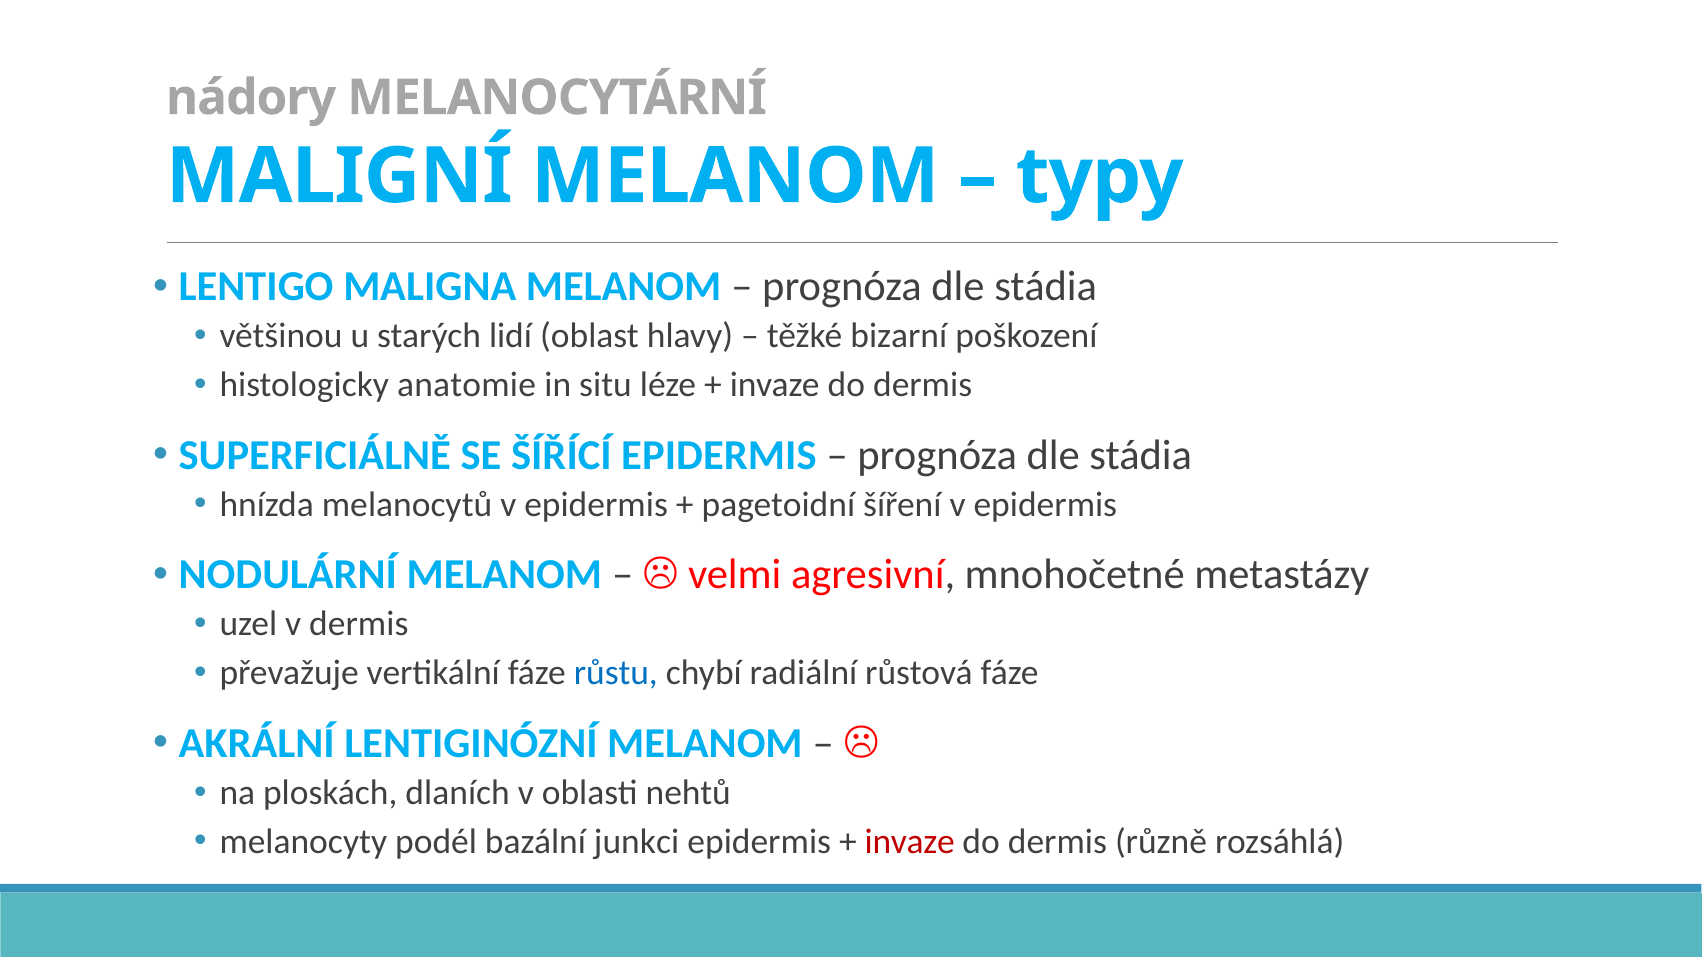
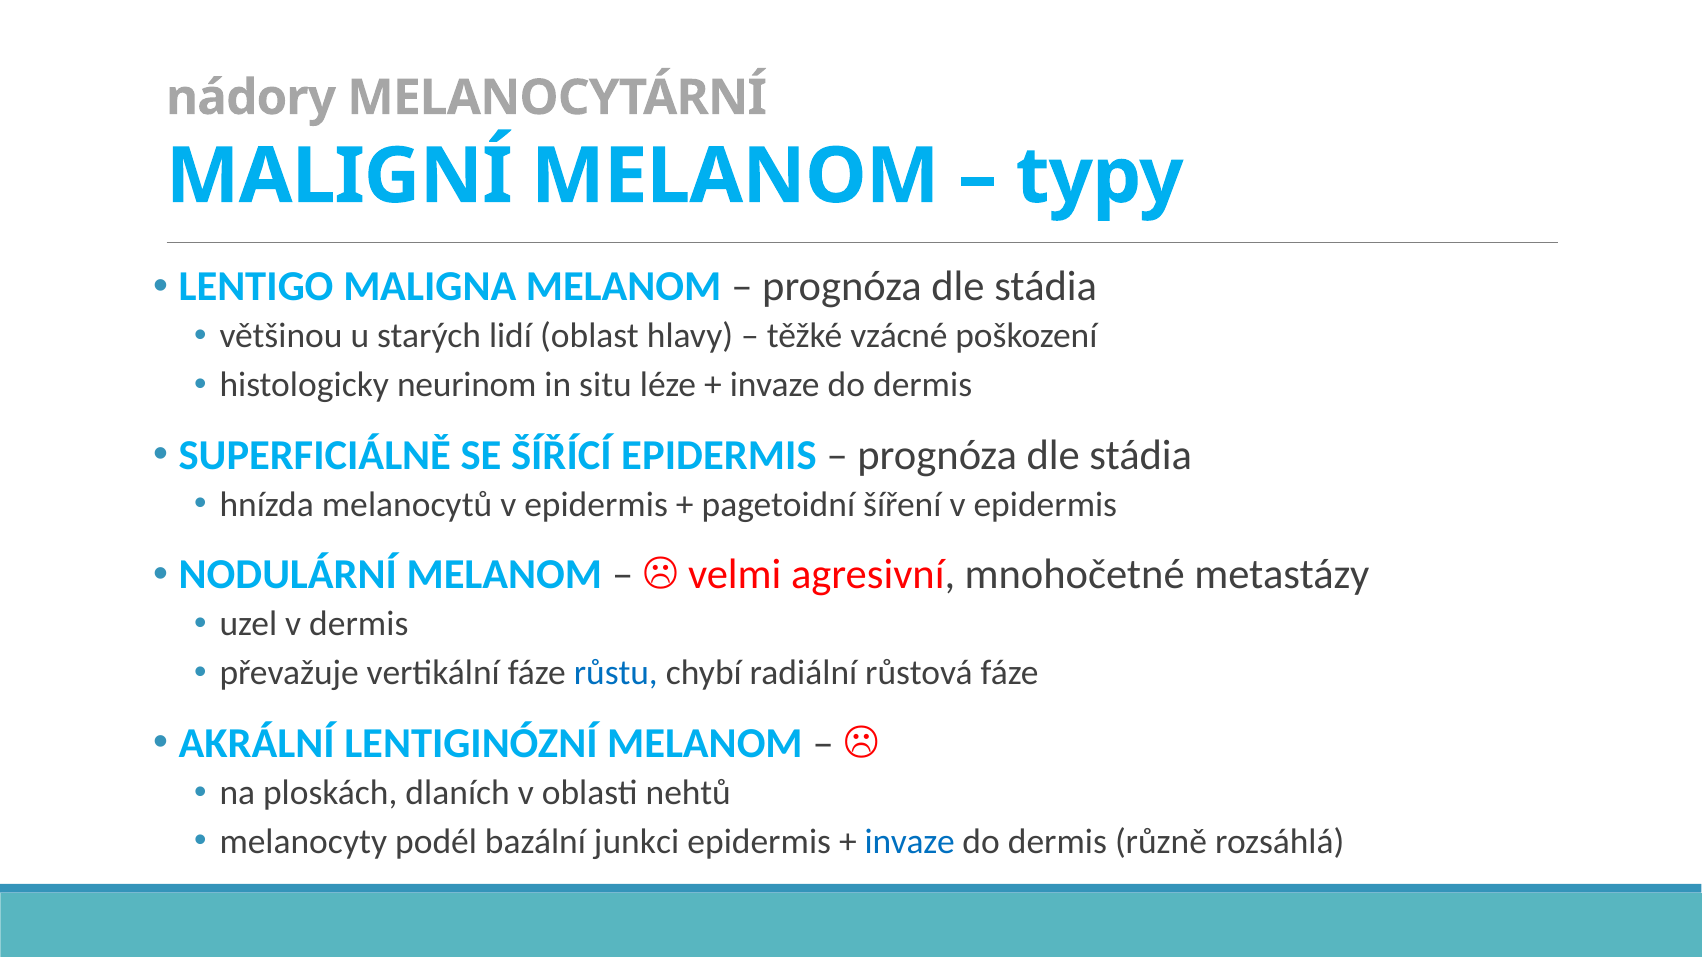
bizarní: bizarní -> vzácné (899, 336)
anatomie: anatomie -> neurinom (467, 385)
invaze colour: red -> blue (910, 842)
